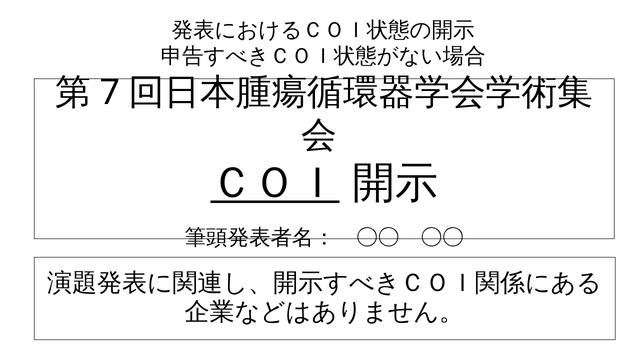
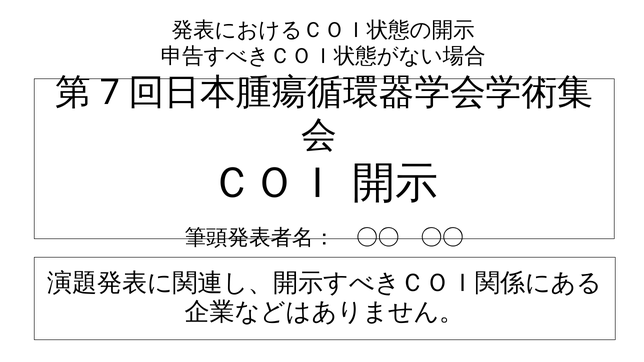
ＣＯＩ underline: present -> none (275, 183)
